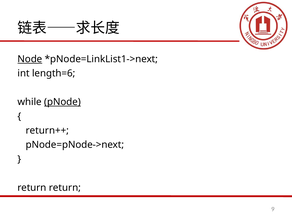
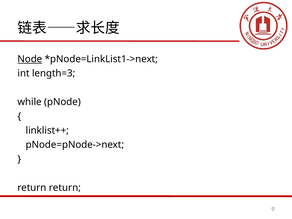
length=6: length=6 -> length=3 (54, 73)
pNode underline: present -> none (62, 102)
return++: return++ -> linklist++ (47, 130)
